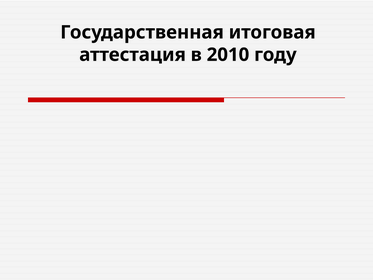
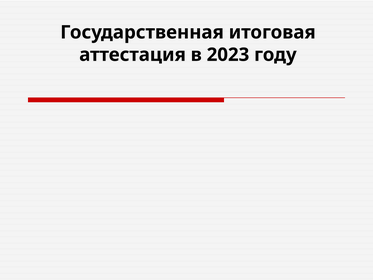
2010: 2010 -> 2023 (228, 55)
